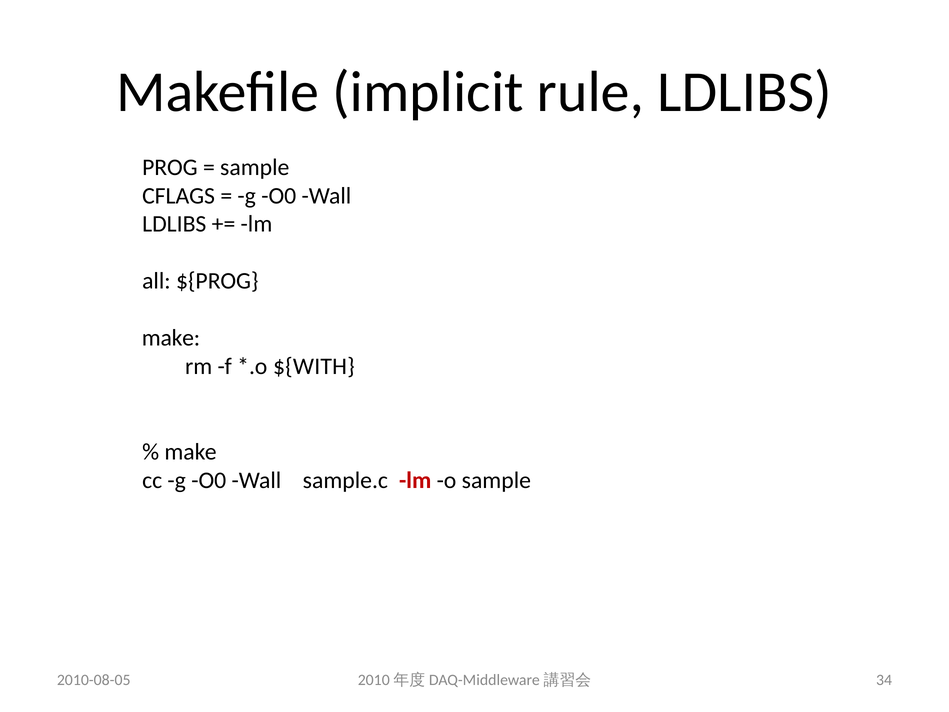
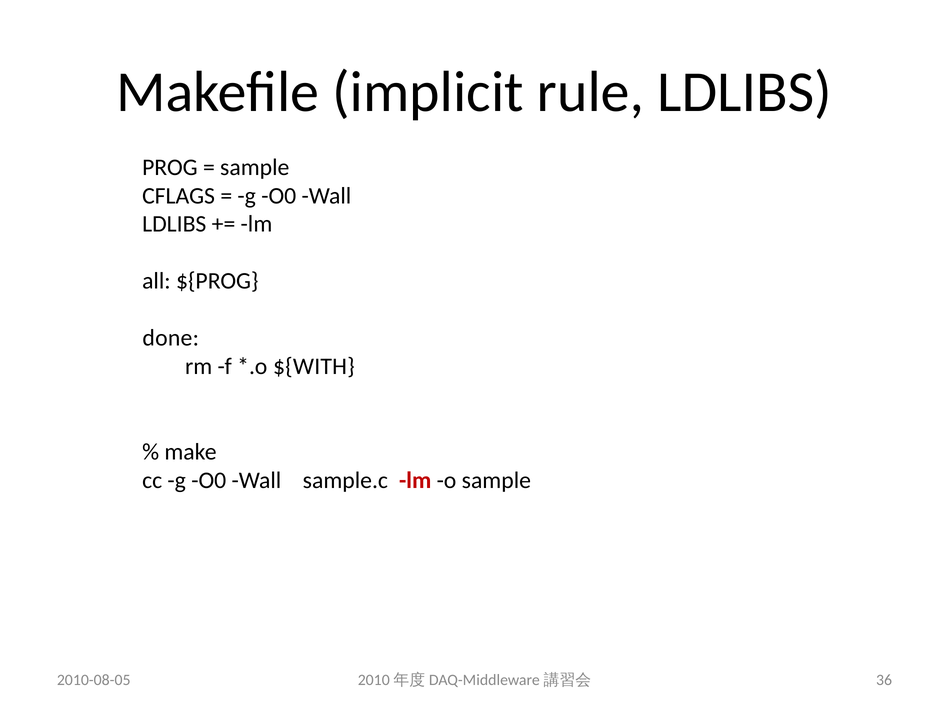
make: make -> done (171, 338)
34: 34 -> 36 (884, 680)
